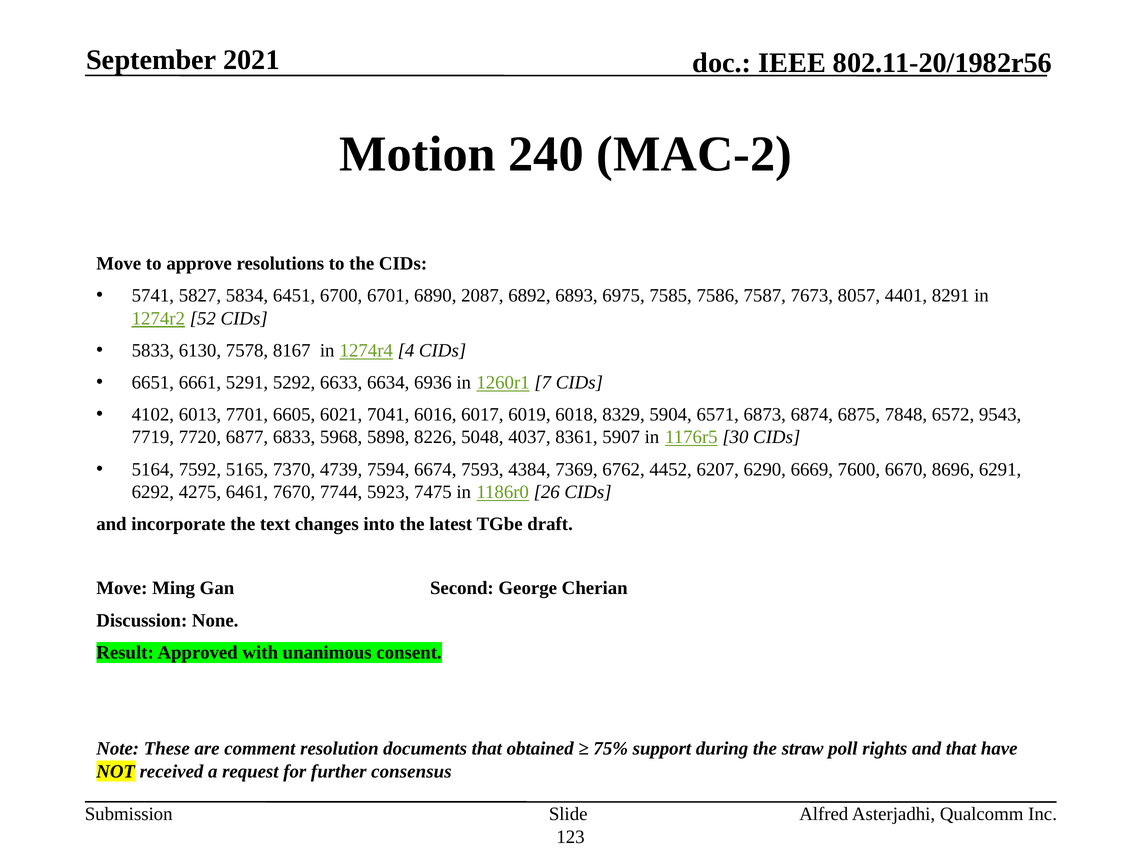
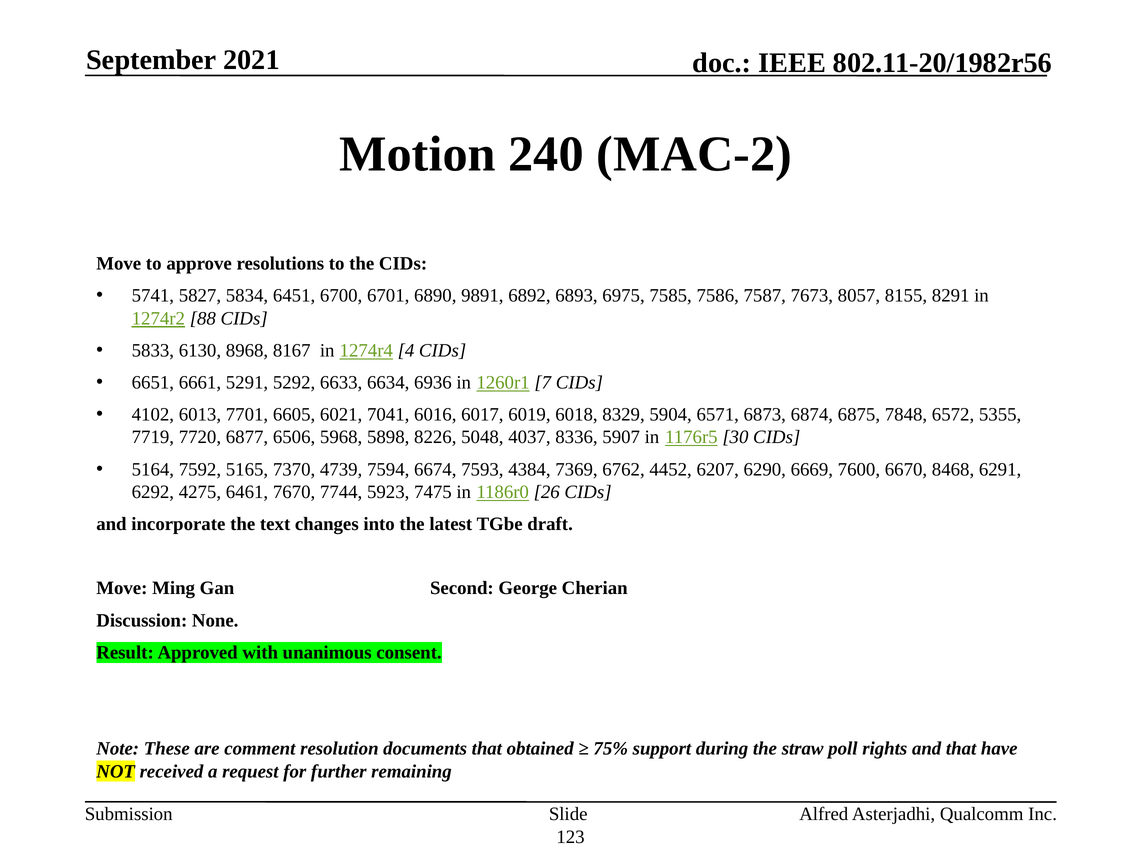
2087: 2087 -> 9891 (482, 296)
4401: 4401 -> 8155 (906, 296)
52: 52 -> 88 (203, 318)
7578: 7578 -> 8968 (247, 350)
9543: 9543 -> 5355 (1000, 415)
6833: 6833 -> 6506 (294, 437)
8361: 8361 -> 8336 (577, 437)
8696: 8696 -> 8468 (953, 469)
consensus: consensus -> remaining (411, 771)
